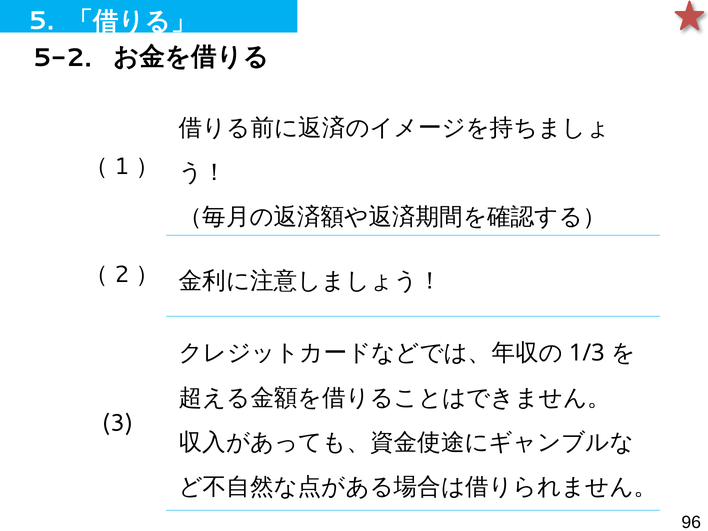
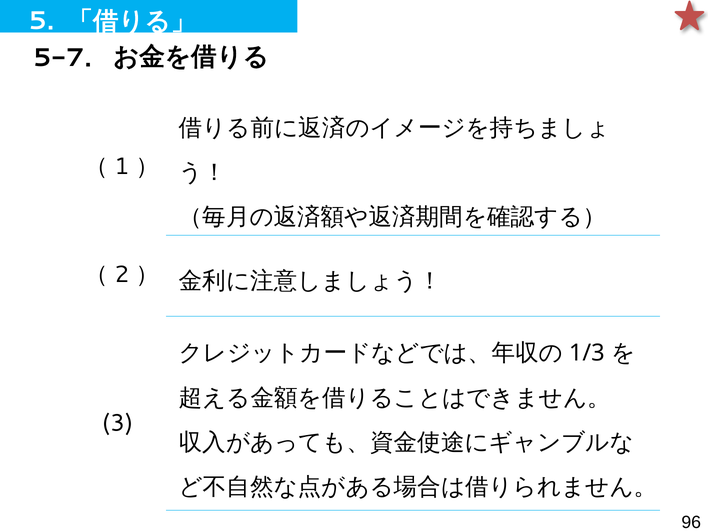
5-2: 5-2 -> 5-7 (62, 58)
